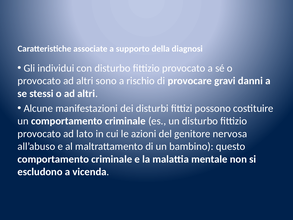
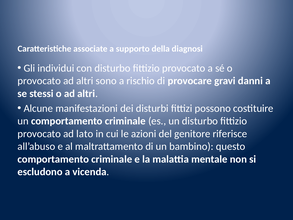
nervosa: nervosa -> riferisce (230, 134)
